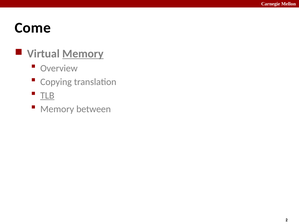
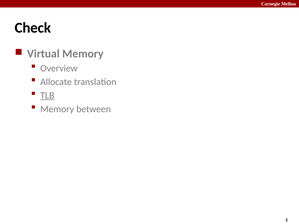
Come: Come -> Check (33, 28)
Memory underline: present -> none (83, 54)
Copying: Copying -> Allocate (56, 82)
